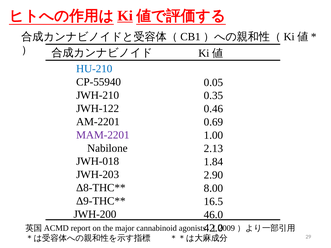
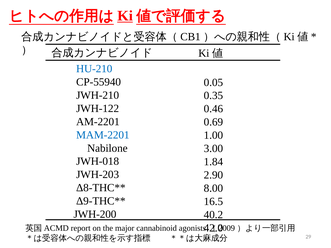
MAM-2201 colour: purple -> blue (103, 135)
2.13: 2.13 -> 3.00 (213, 149)
46.0: 46.0 -> 40.2 (213, 215)
